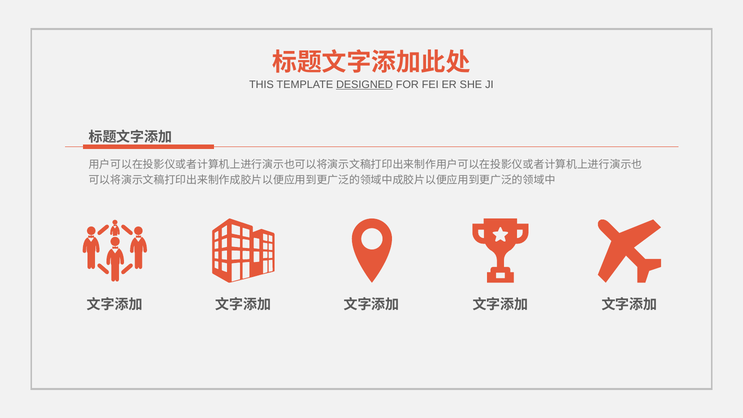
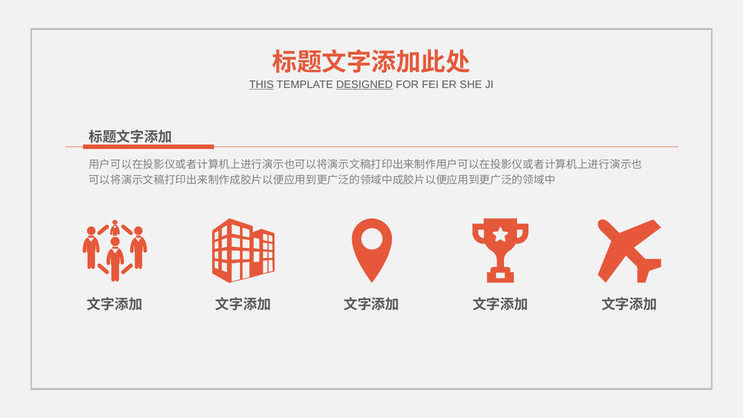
THIS underline: none -> present (261, 85)
